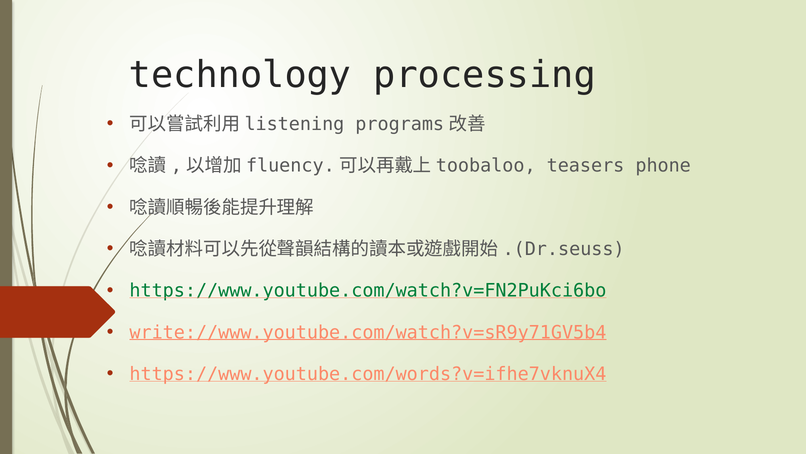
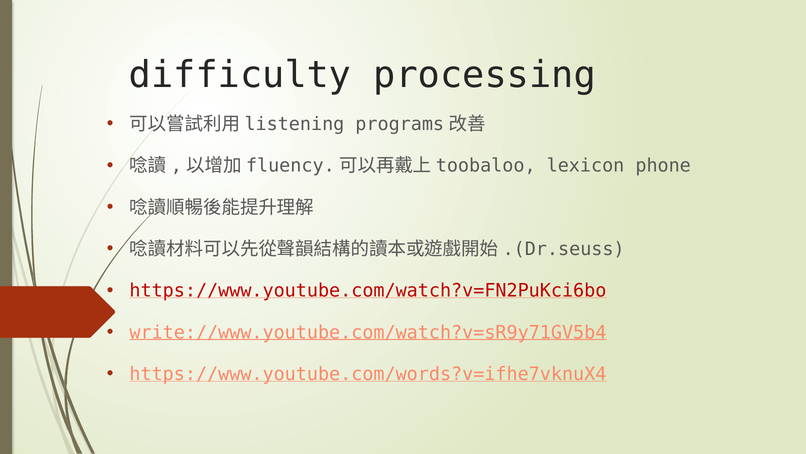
technology: technology -> difficulty (240, 75)
teasers: teasers -> lexicon (586, 166)
https://www.youtube.com/watch?v=FN2PuKci6bo colour: green -> red (368, 290)
